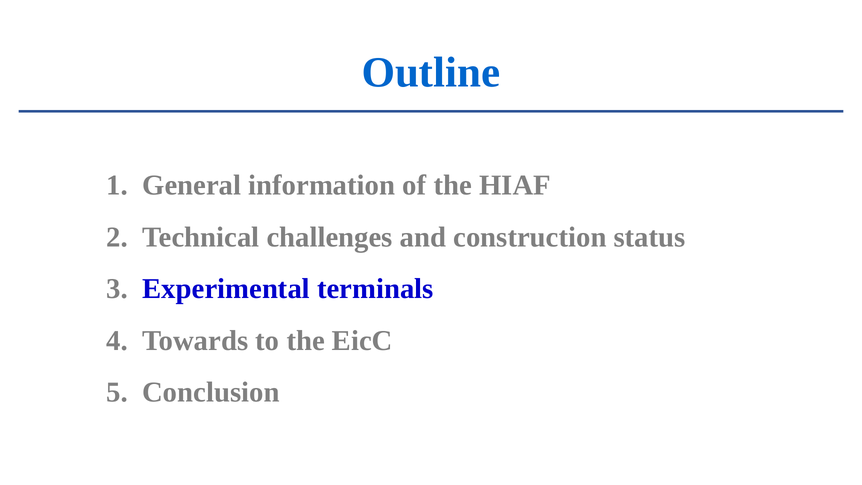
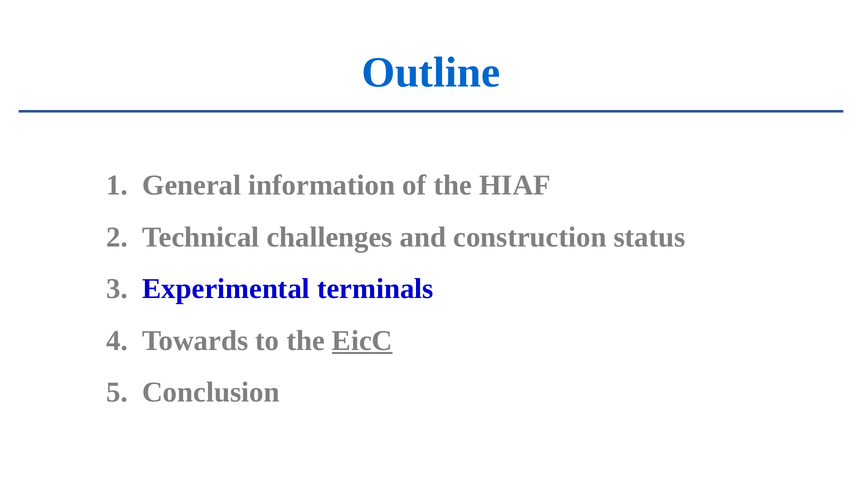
EicC underline: none -> present (362, 341)
